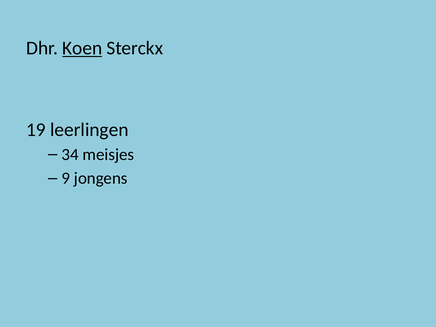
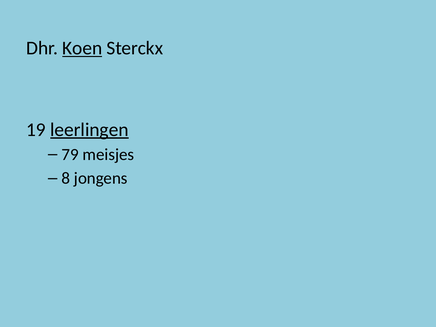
leerlingen underline: none -> present (89, 130)
34: 34 -> 79 (70, 155)
9: 9 -> 8 (66, 178)
